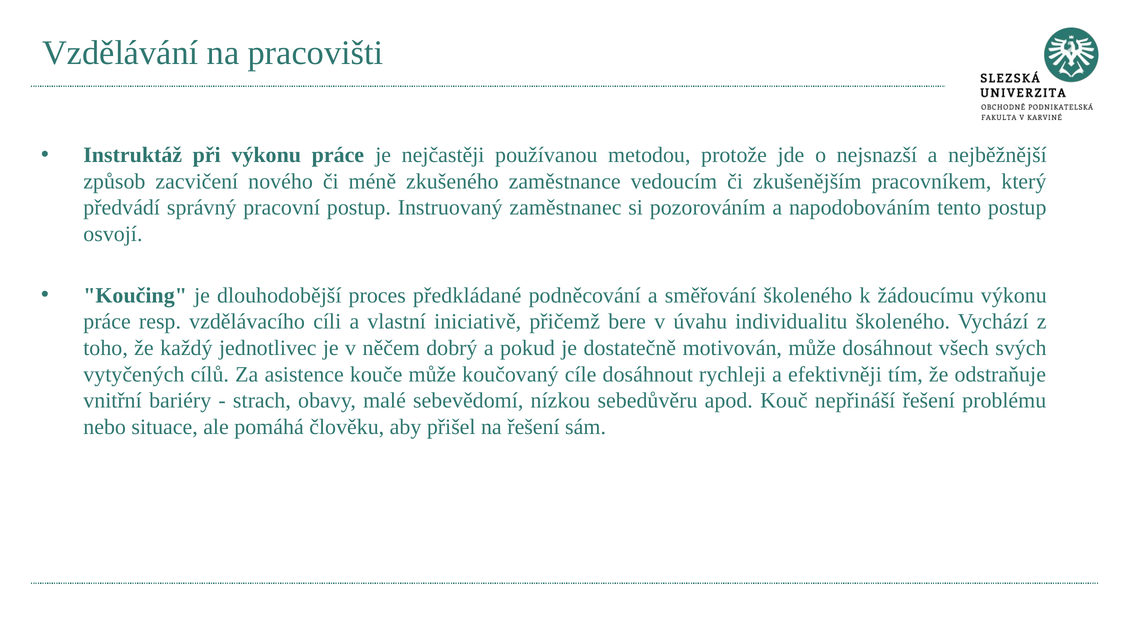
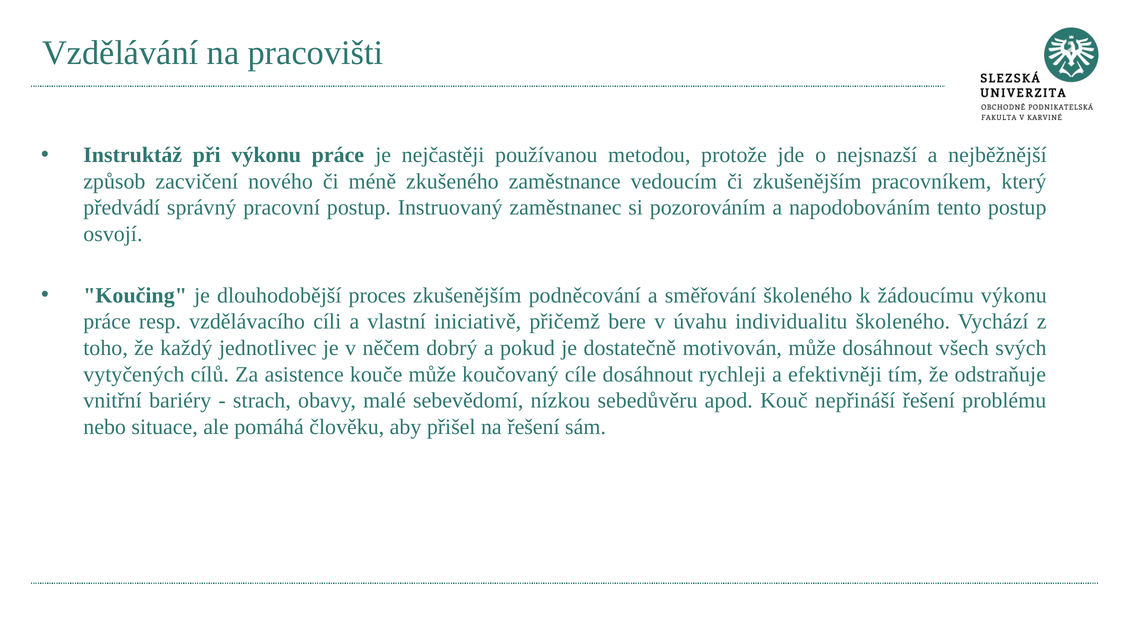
proces předkládané: předkládané -> zkušenějším (467, 295)
